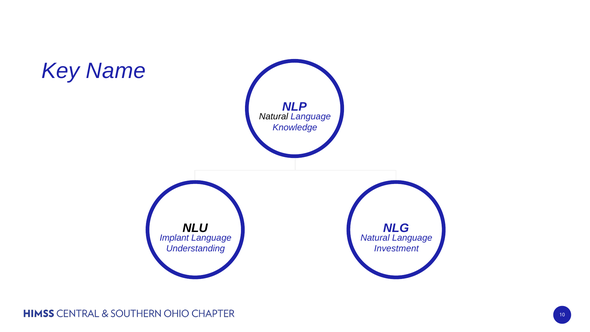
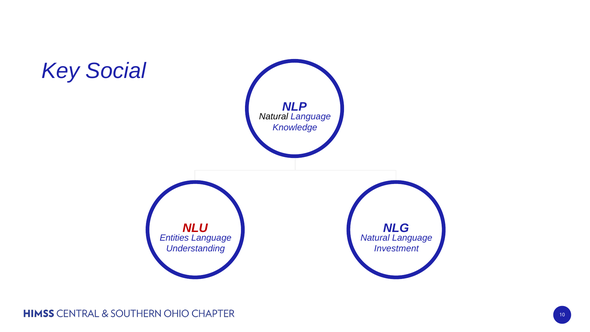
Name: Name -> Social (116, 71)
NLU colour: black -> red (195, 228)
Implant: Implant -> Entities (174, 238)
